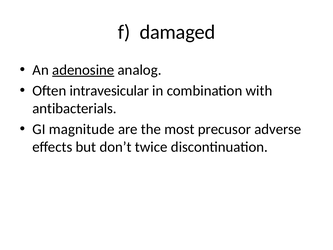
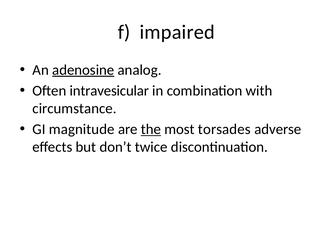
damaged: damaged -> impaired (177, 32)
antibacterials: antibacterials -> circumstance (75, 108)
the underline: none -> present (151, 129)
precusor: precusor -> torsades (224, 129)
